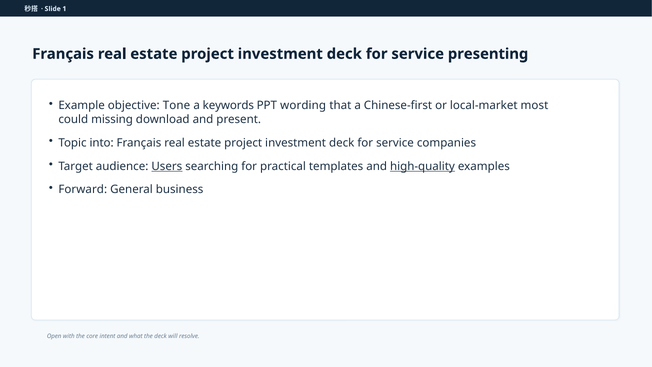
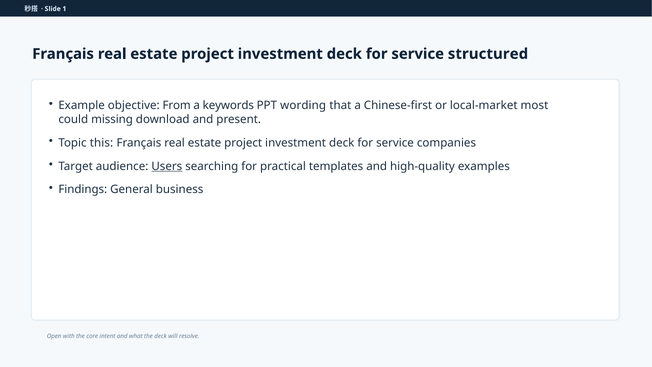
presenting: presenting -> structured (488, 54)
Tone: Tone -> From (177, 106)
into: into -> this (101, 143)
high-quality underline: present -> none (422, 166)
Forward: Forward -> Findings (83, 189)
